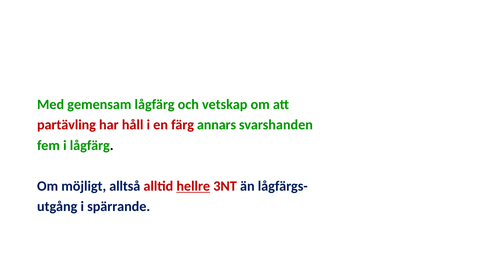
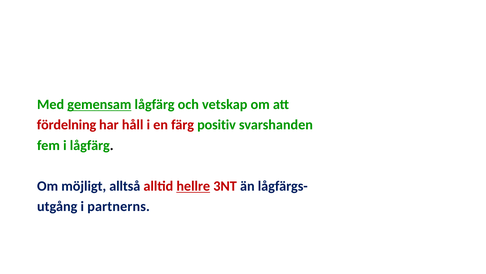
gemensam underline: none -> present (99, 104)
partävling: partävling -> fördelning (67, 125)
annars: annars -> positiv (217, 125)
spärrande: spärrande -> partnerns (119, 206)
